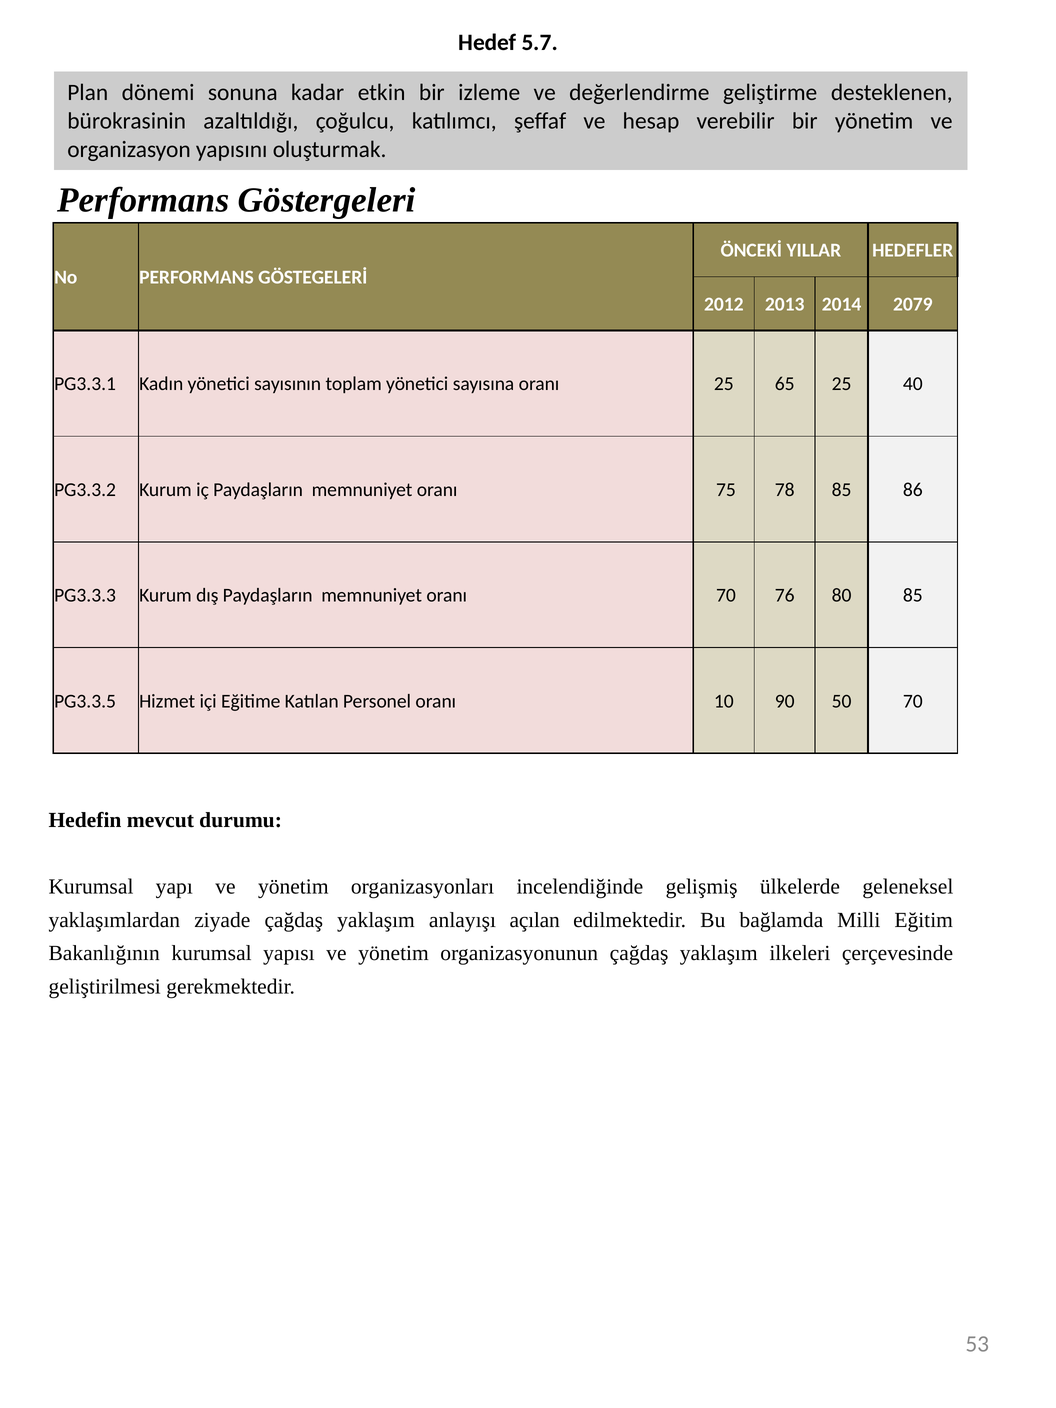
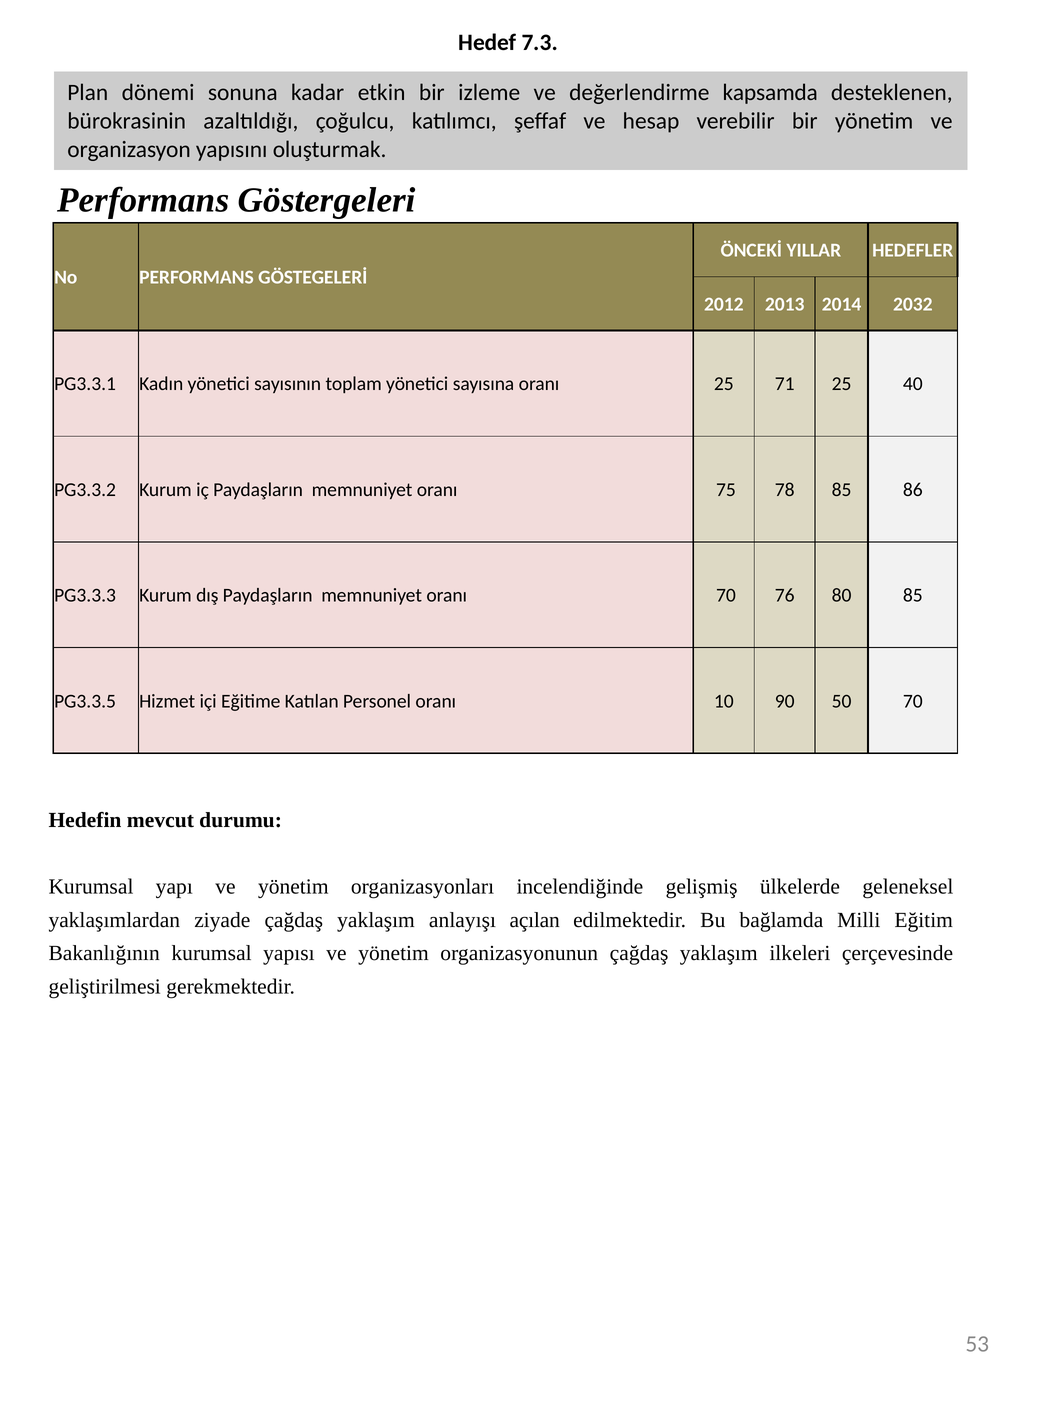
5.7: 5.7 -> 7.3 (540, 42)
geliştirme: geliştirme -> kapsamda (770, 92)
2079: 2079 -> 2032 (913, 304)
65: 65 -> 71 (785, 384)
